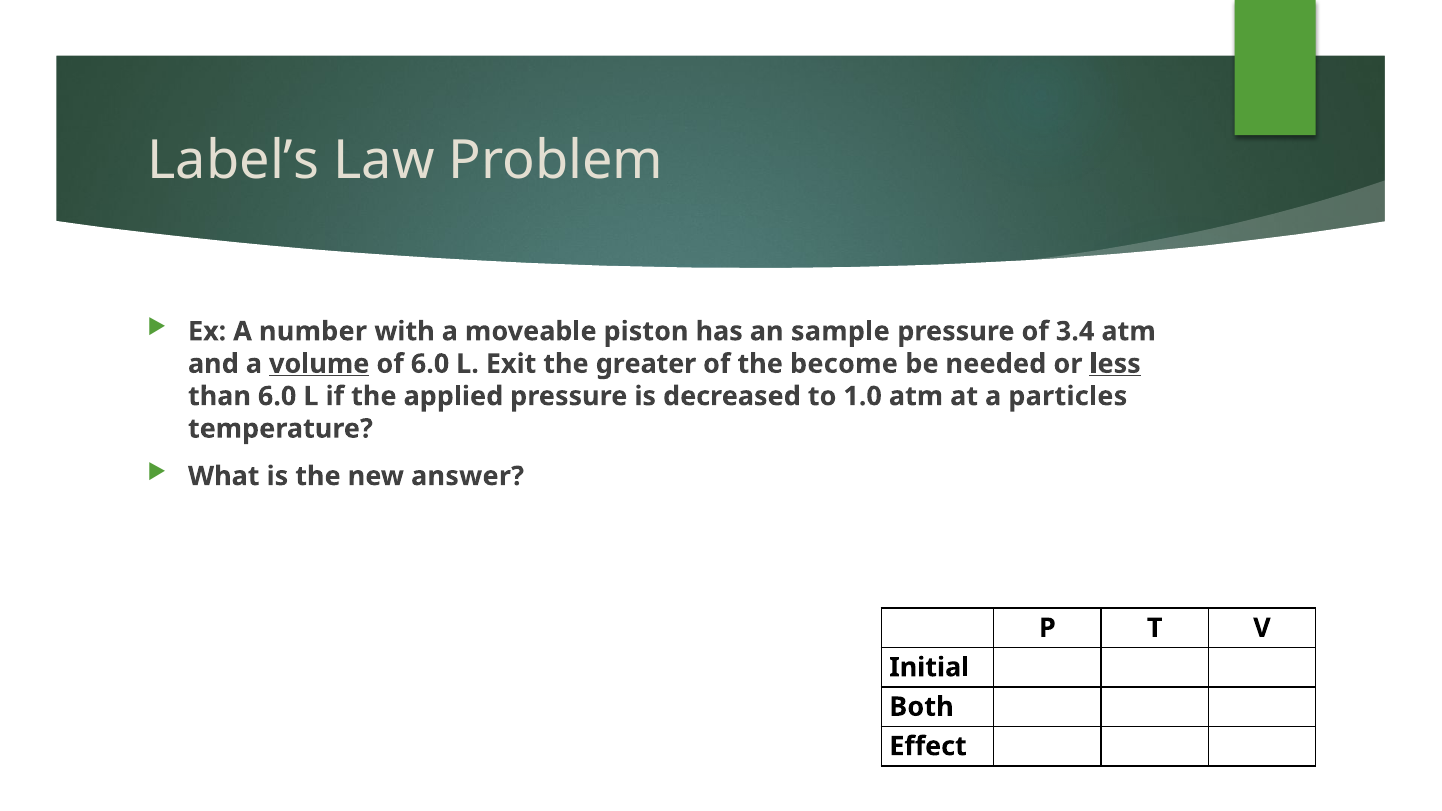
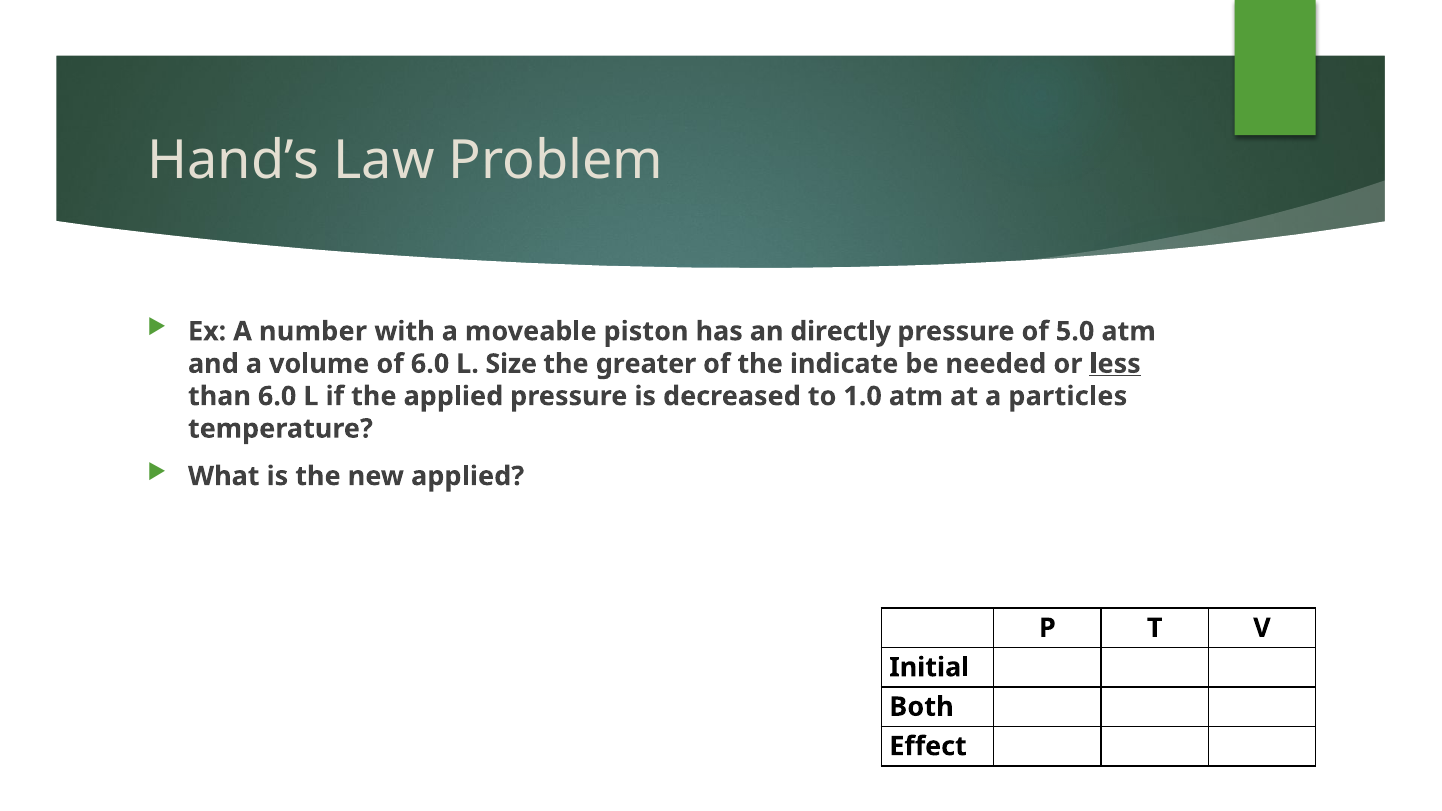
Label’s: Label’s -> Hand’s (233, 161)
sample: sample -> directly (841, 331)
3.4: 3.4 -> 5.0 (1075, 331)
volume underline: present -> none (319, 364)
Exit: Exit -> Size (511, 364)
become: become -> indicate (844, 364)
new answer: answer -> applied (468, 476)
